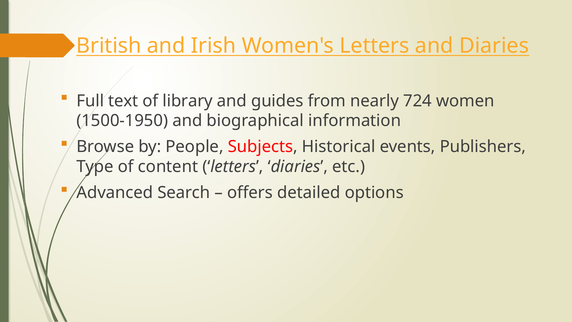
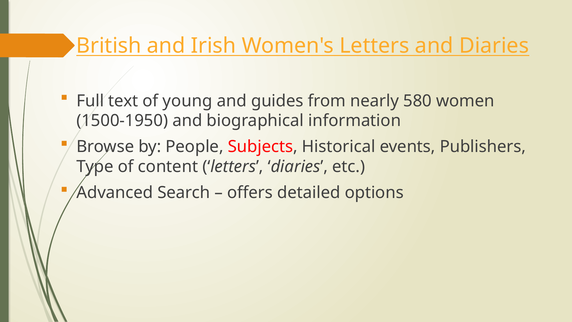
library: library -> young (188, 101)
724: 724 -> 580 (417, 101)
